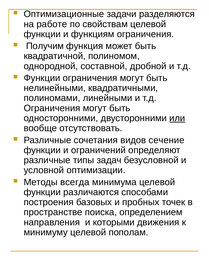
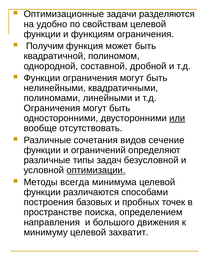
работе: работе -> удобно (52, 24)
оптимизации underline: none -> present (96, 170)
которыми: которыми -> большого (114, 222)
пополам: пополам -> захватит (129, 232)
